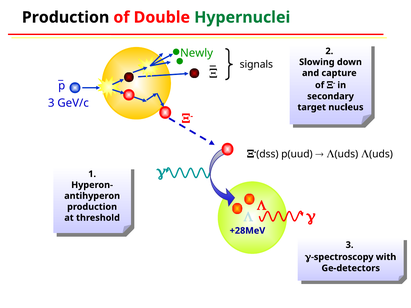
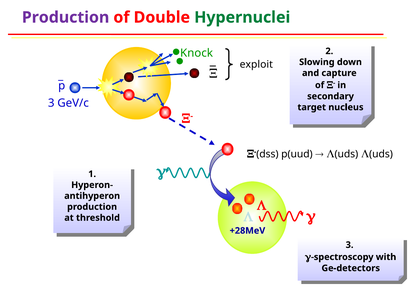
Production colour: black -> purple (66, 17)
Newly: Newly -> Knock (197, 53)
signals: signals -> exploit (256, 65)
